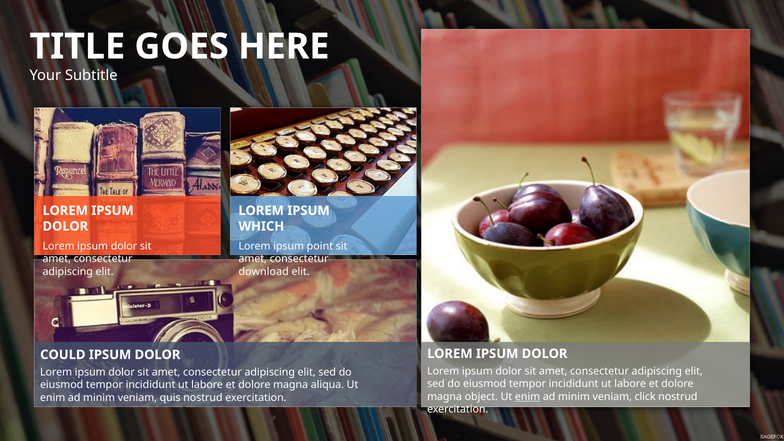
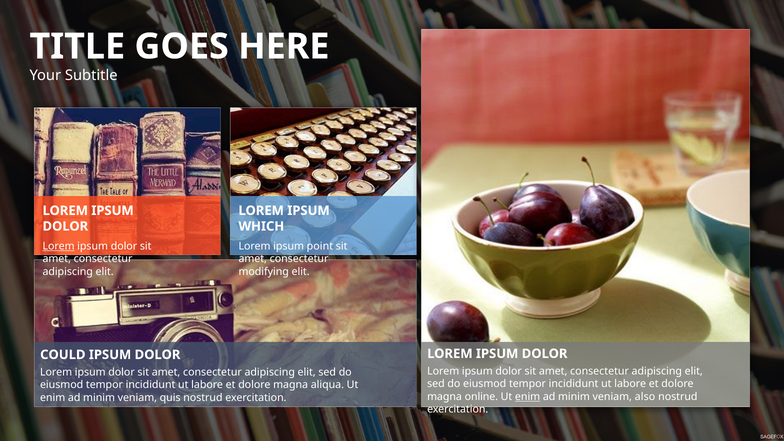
Lorem underline: none -> present (59, 246)
download: download -> modifying (264, 272)
object: object -> online (481, 397)
click: click -> also (645, 397)
